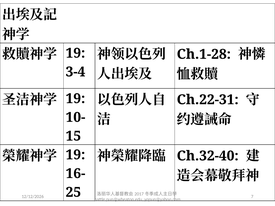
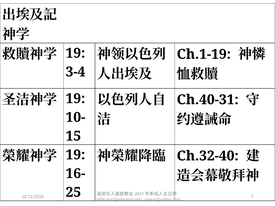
Ch.1-28: Ch.1-28 -> Ch.1-19 (204, 54)
Ch.22-31: Ch.22-31 -> Ch.40-31 (208, 100)
